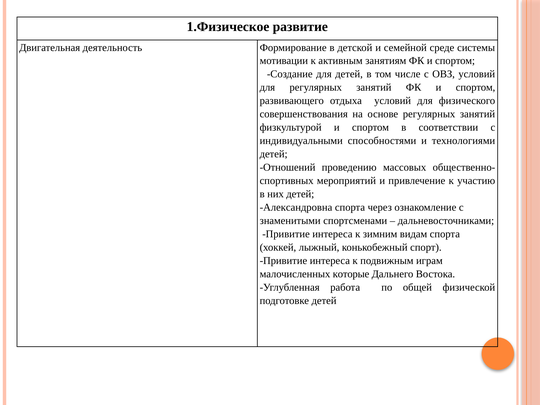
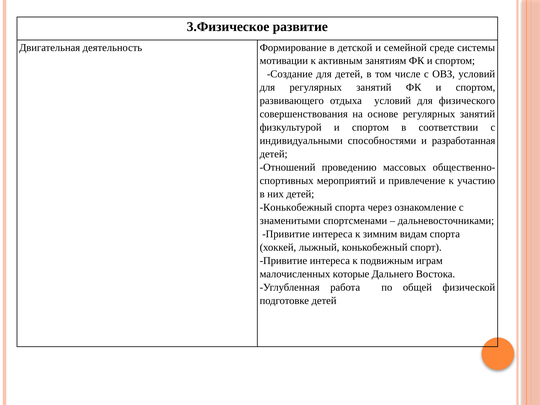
1.Физическое: 1.Физическое -> 3.Физическое (228, 27)
технологиями: технологиями -> разработанная (464, 141)
Александровна: Александровна -> Конькобежный (296, 207)
